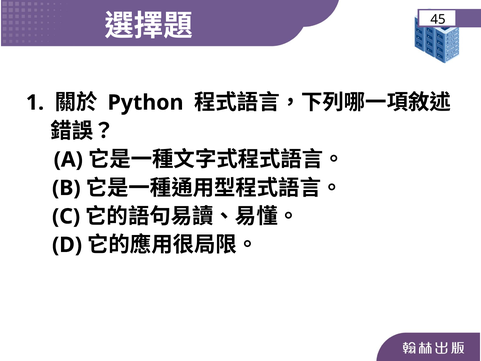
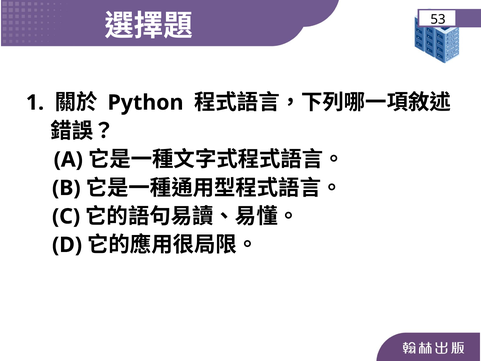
45: 45 -> 53 (438, 19)
